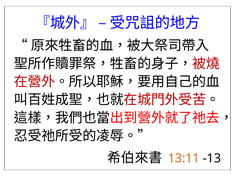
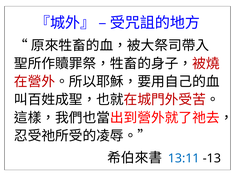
13:11 colour: orange -> blue (184, 159)
